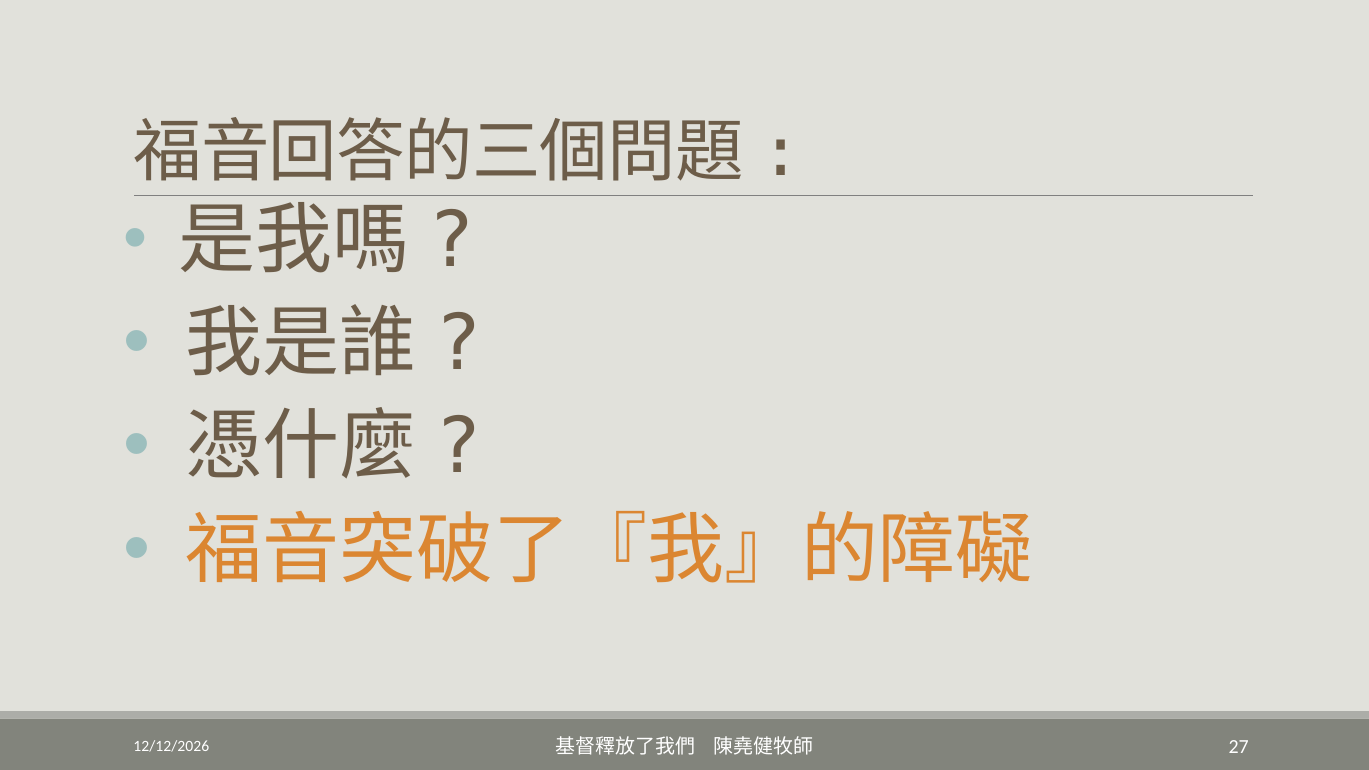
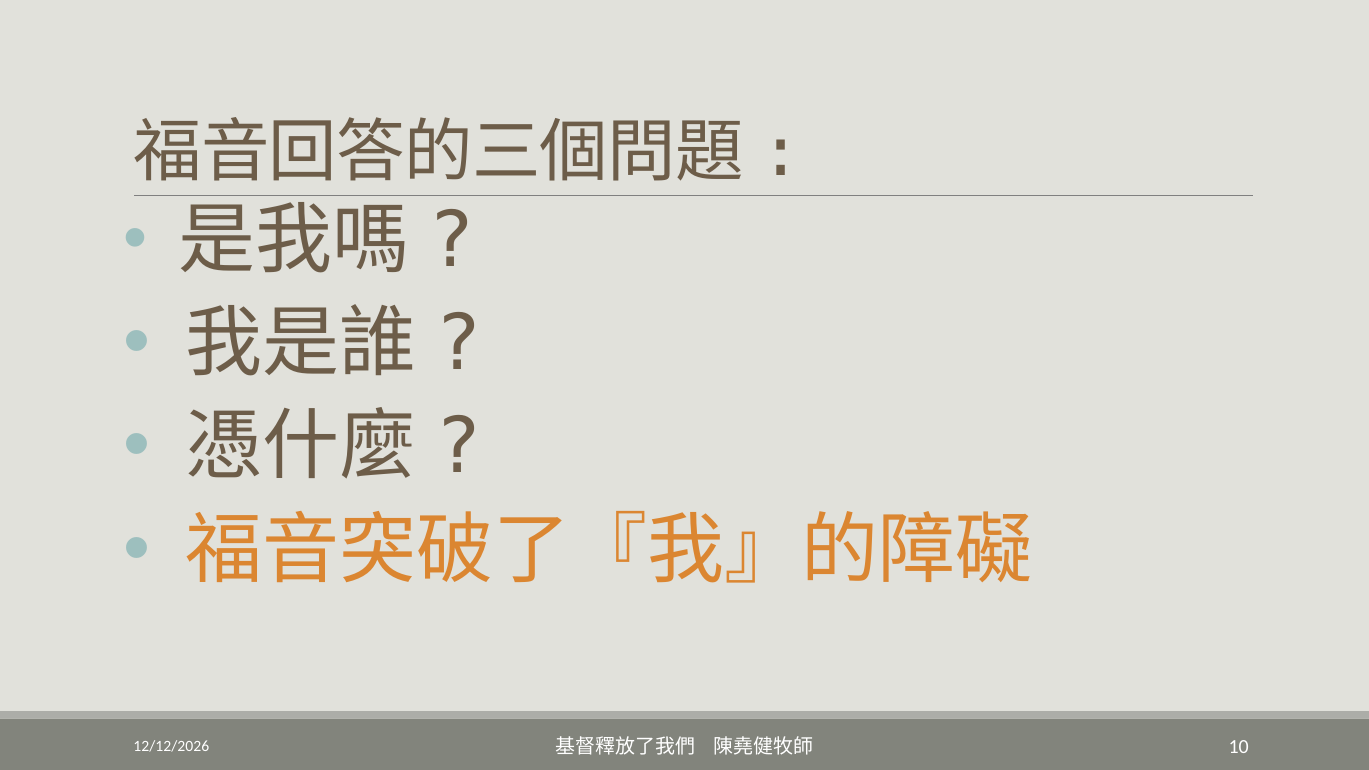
27: 27 -> 10 (1239, 747)
